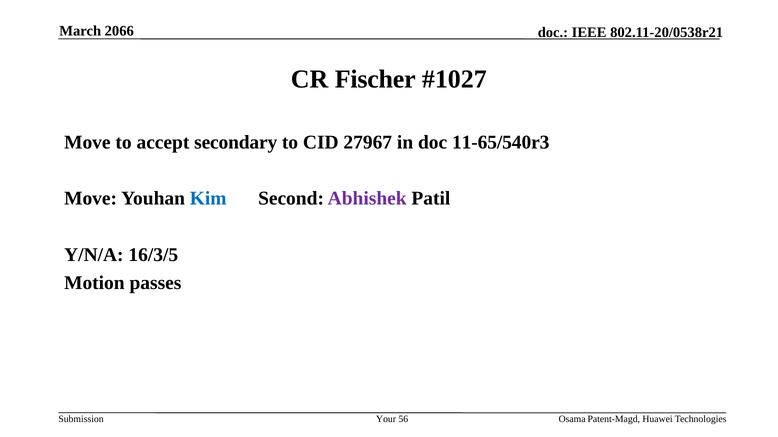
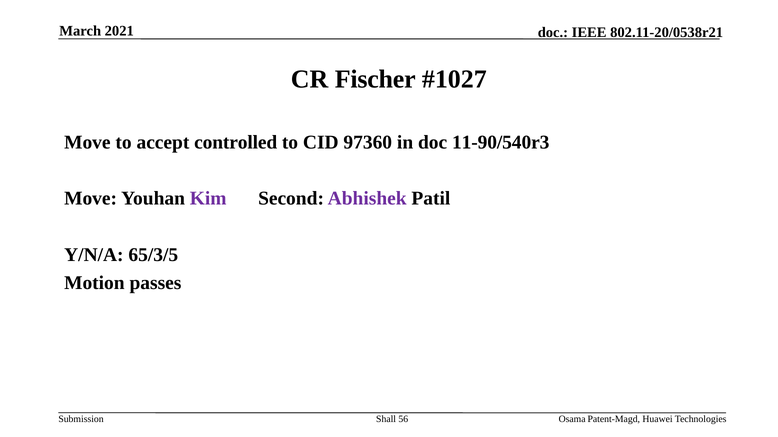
2066: 2066 -> 2021 (119, 31)
secondary: secondary -> controlled (236, 142)
27967: 27967 -> 97360 (368, 142)
11-65/540r3: 11-65/540r3 -> 11-90/540r3 (501, 142)
Kim colour: blue -> purple (208, 199)
16/3/5: 16/3/5 -> 65/3/5 (153, 255)
Your: Your -> Shall (386, 420)
